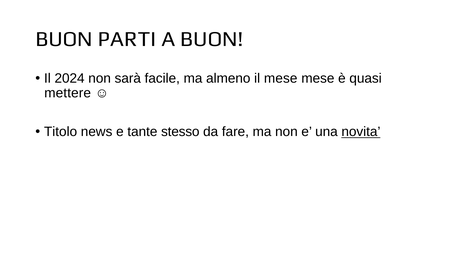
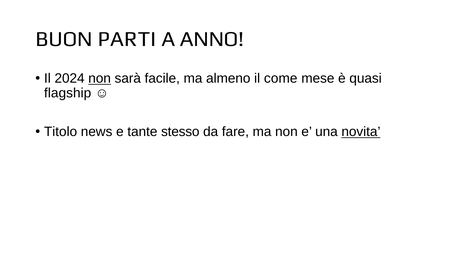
A BUON: BUON -> ANNO (212, 39)
non underline: none -> present (100, 78)
il mese: mese -> come (281, 78)
mettere: mettere -> flagship (68, 93)
